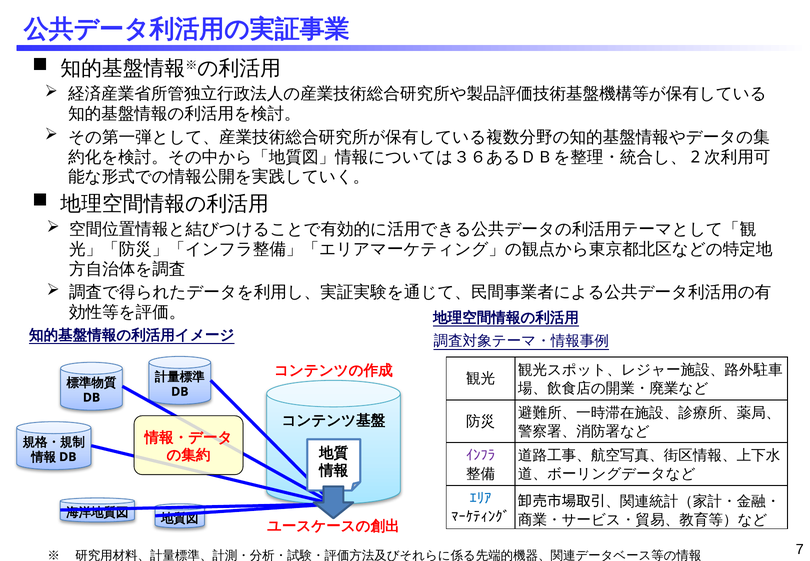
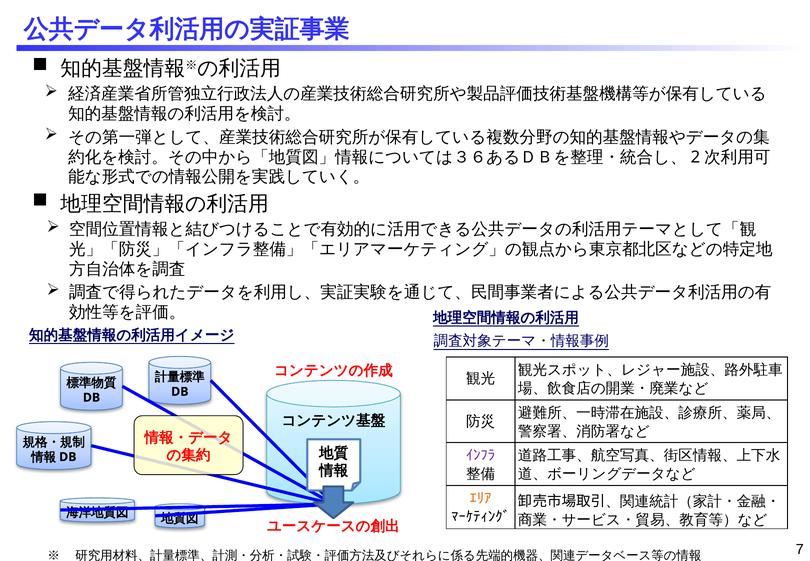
ｴﾘｱ colour: blue -> orange (481, 498)
